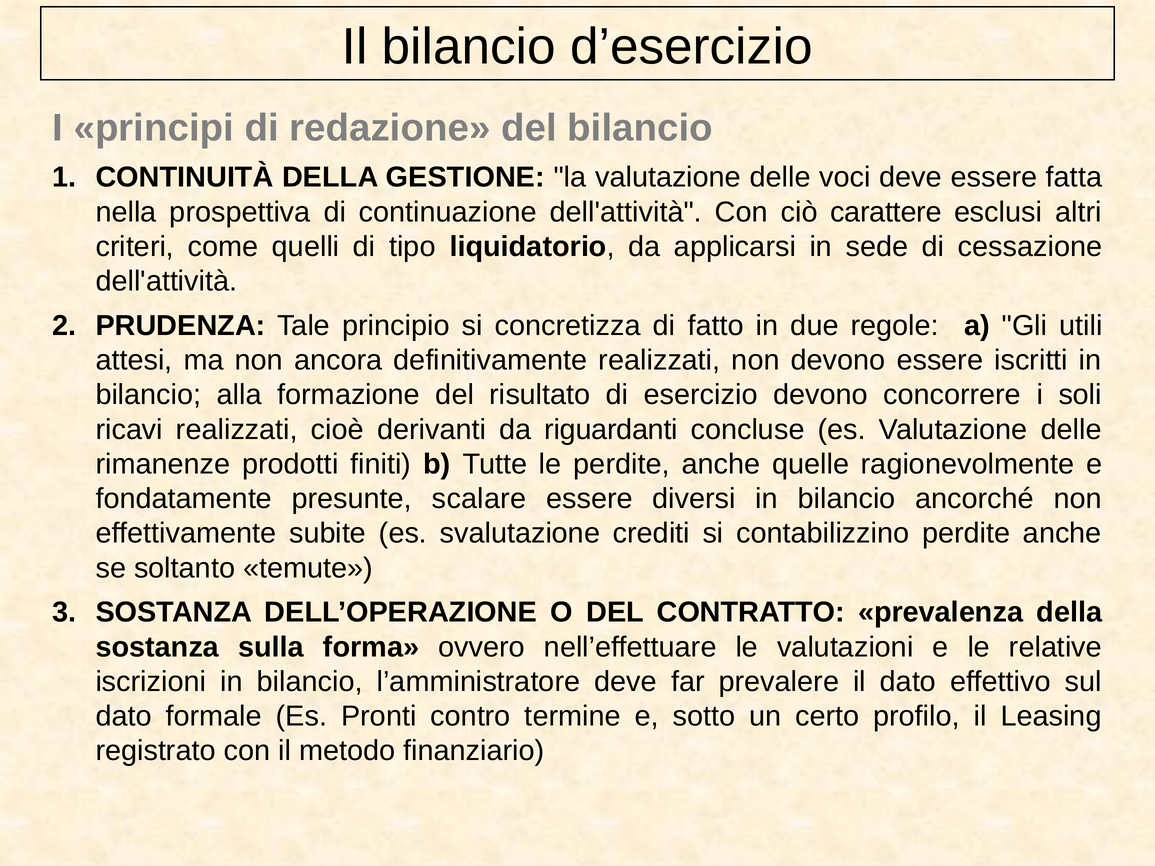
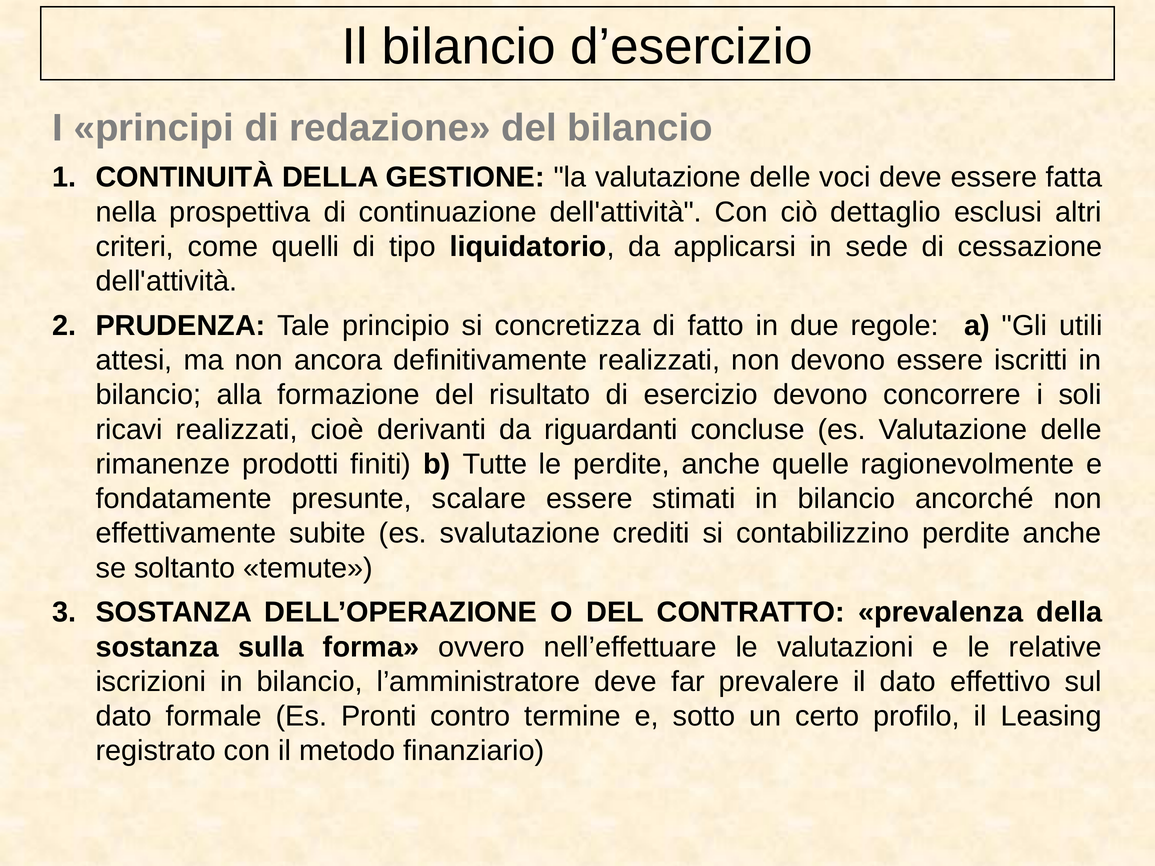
carattere: carattere -> dettaglio (886, 212)
diversi: diversi -> stimati (694, 499)
